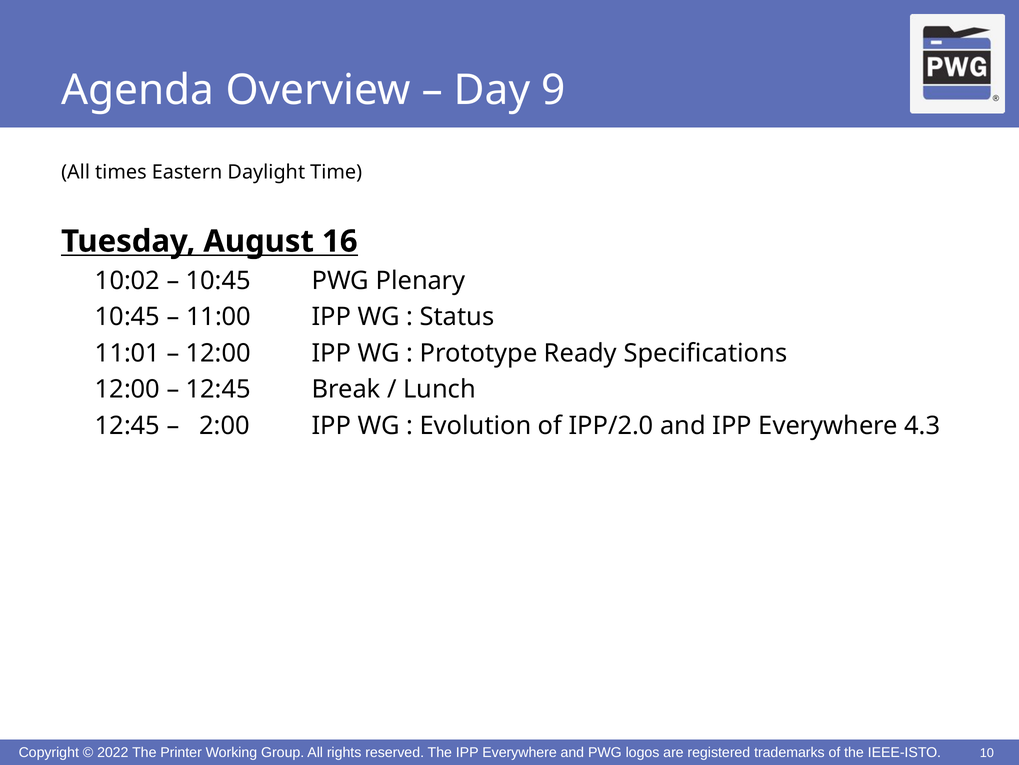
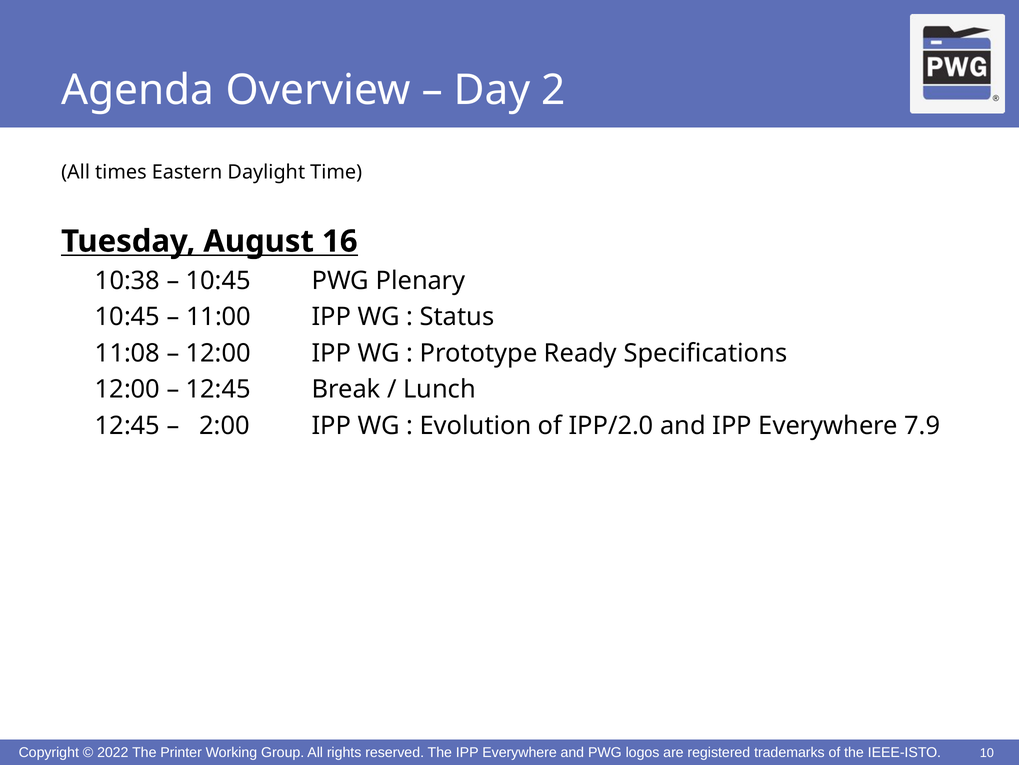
9: 9 -> 2 (553, 90)
10:02: 10:02 -> 10:38 (127, 280)
11:01: 11:01 -> 11:08 (127, 353)
4.3: 4.3 -> 7.9 (922, 425)
